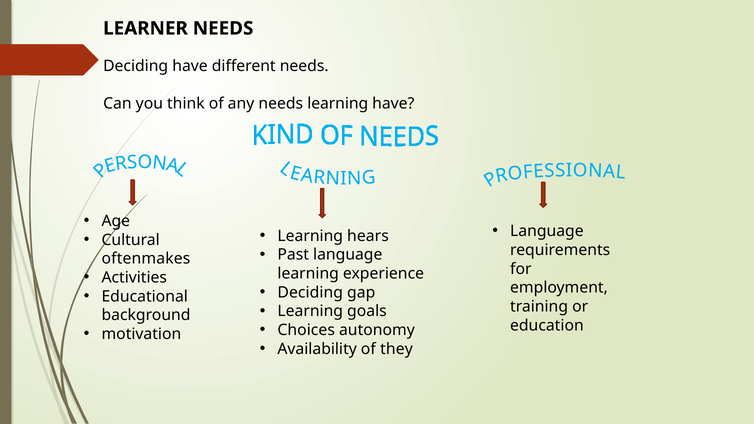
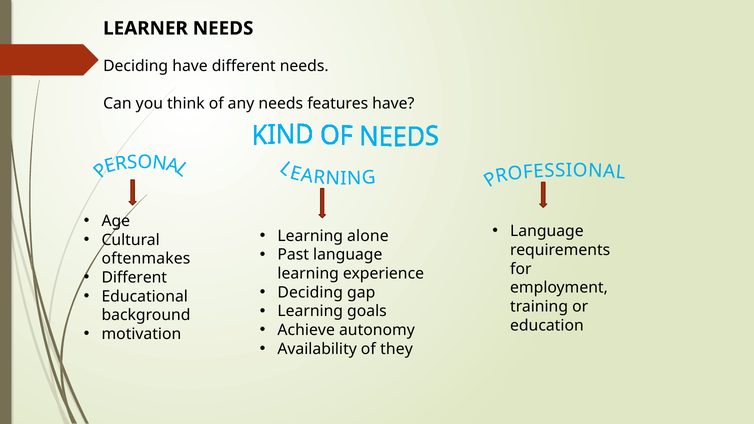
needs learning: learning -> features (338, 104)
hears: hears -> alone (368, 236)
Activities: Activities -> Different (134, 278)
Choices: Choices -> Achieve (306, 330)
